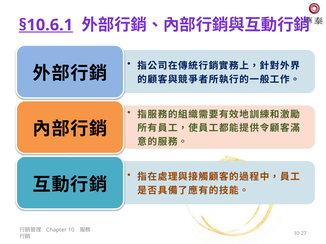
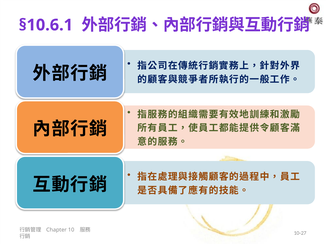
§10.6.1 underline: present -> none (46, 25)
